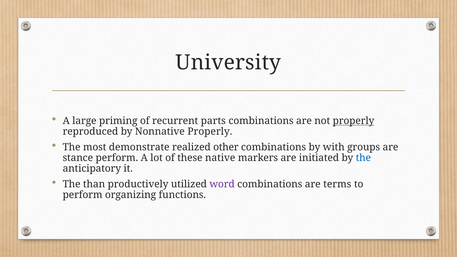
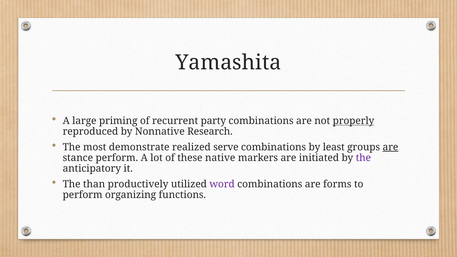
University: University -> Yamashita (228, 63)
parts: parts -> party (213, 121)
Nonnative Properly: Properly -> Research (210, 132)
other: other -> serve (226, 147)
with: with -> least (334, 147)
are underline: none -> present (390, 147)
the colour: blue -> purple (363, 158)
terms: terms -> forms (337, 184)
